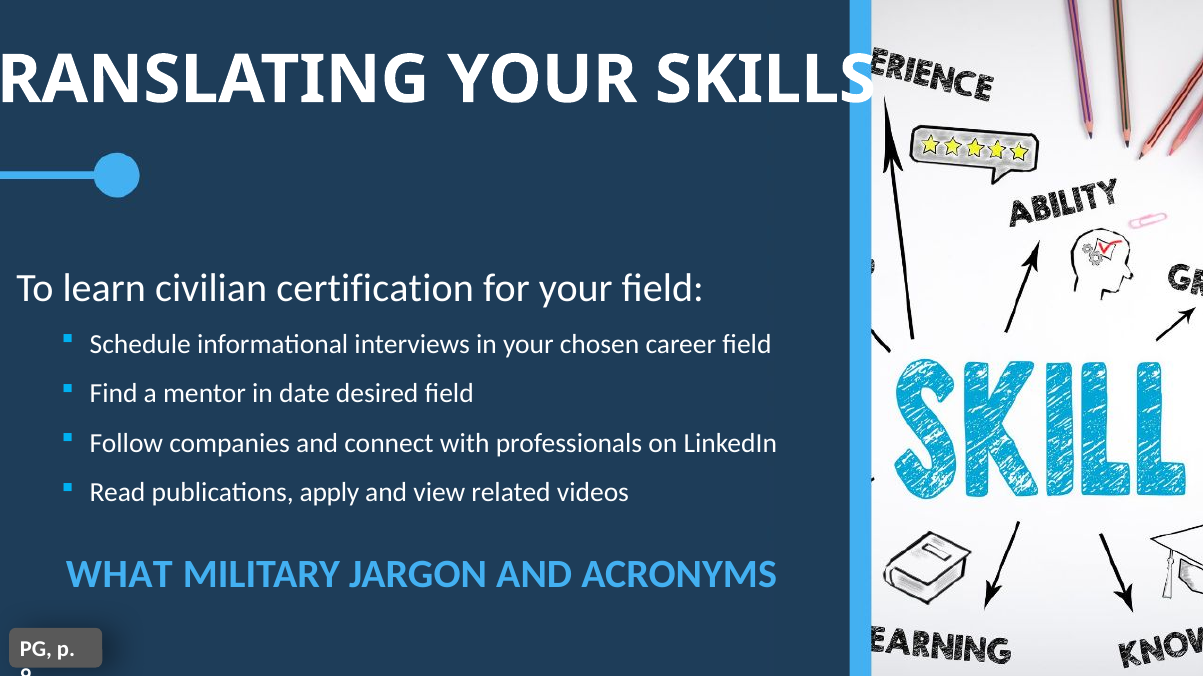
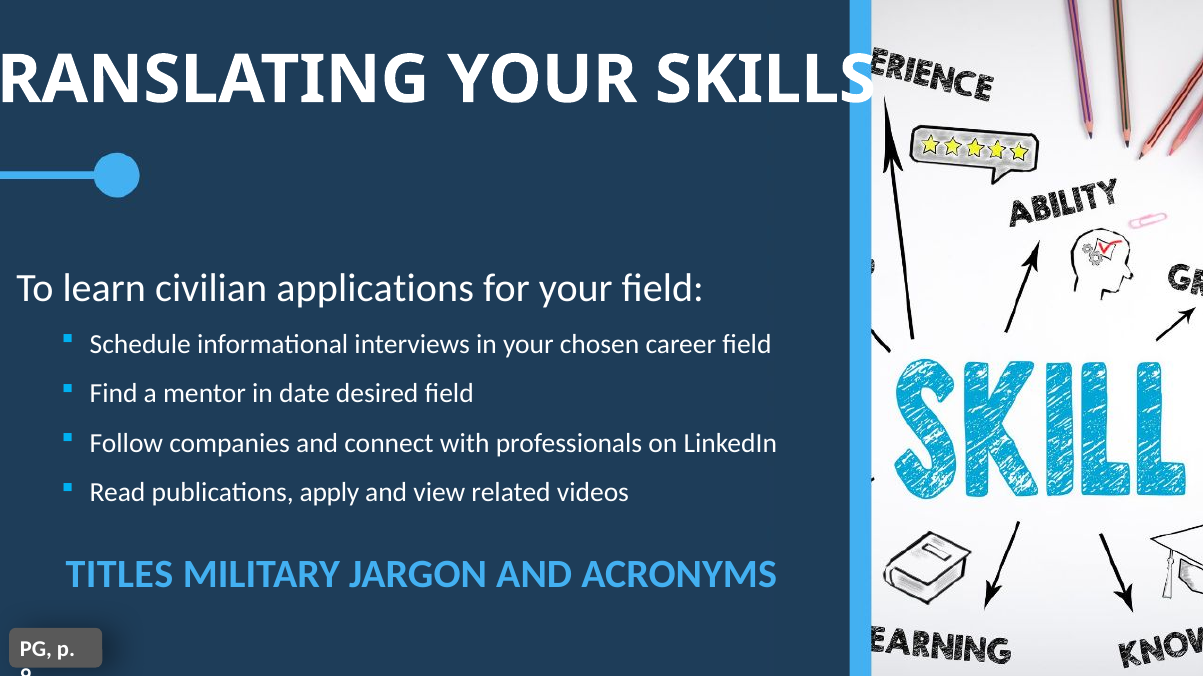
certification: certification -> applications (375, 288)
WHAT: WHAT -> TITLES (119, 575)
